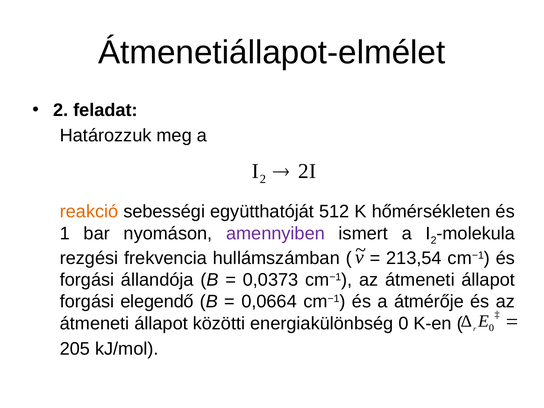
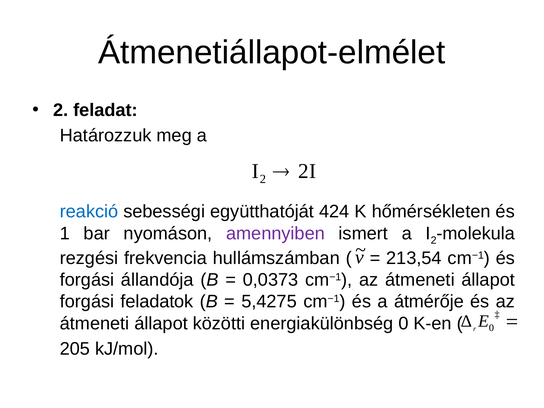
reakció colour: orange -> blue (89, 212)
512: 512 -> 424 (334, 212)
elegendő: elegendő -> feladatok (157, 302)
0,0664: 0,0664 -> 5,4275 (269, 302)
